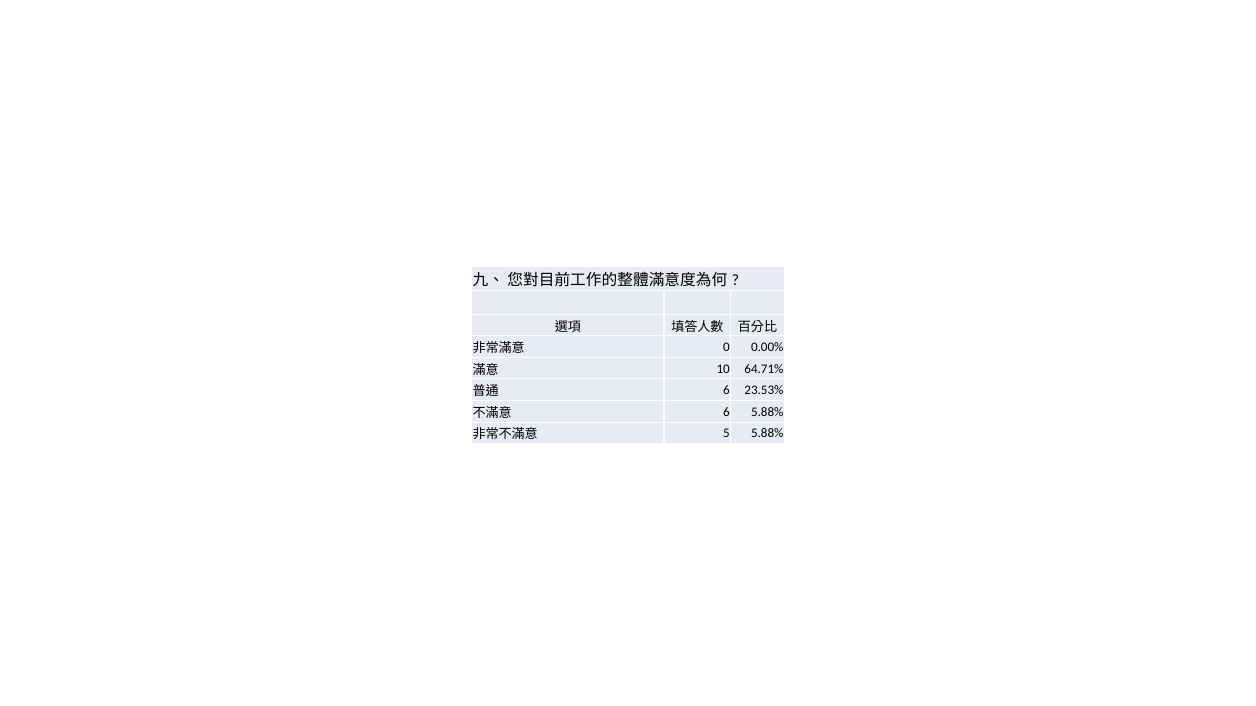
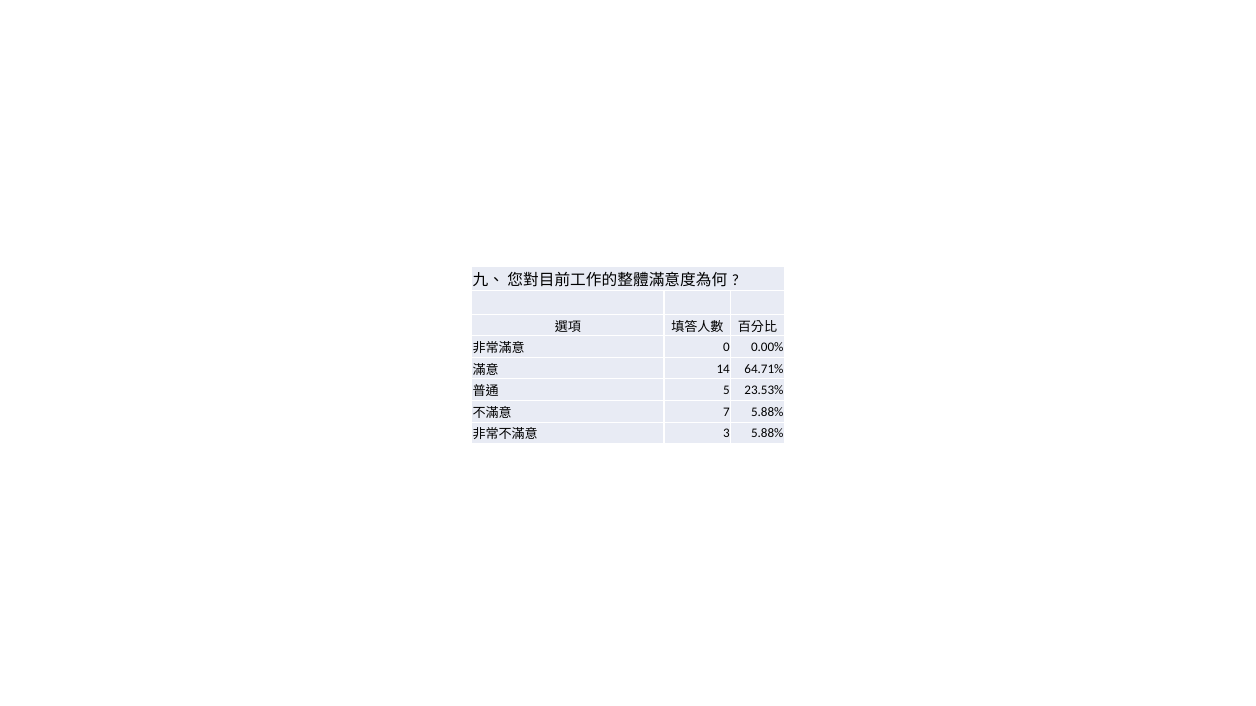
10: 10 -> 14 (723, 369)
6: 6 -> 5 (726, 391)
6: 6 -> 7 (726, 412)
5: 5 -> 3 (726, 434)
